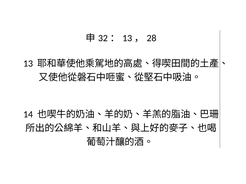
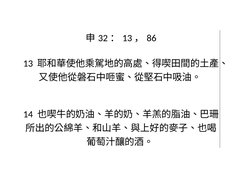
28: 28 -> 86 (152, 38)
